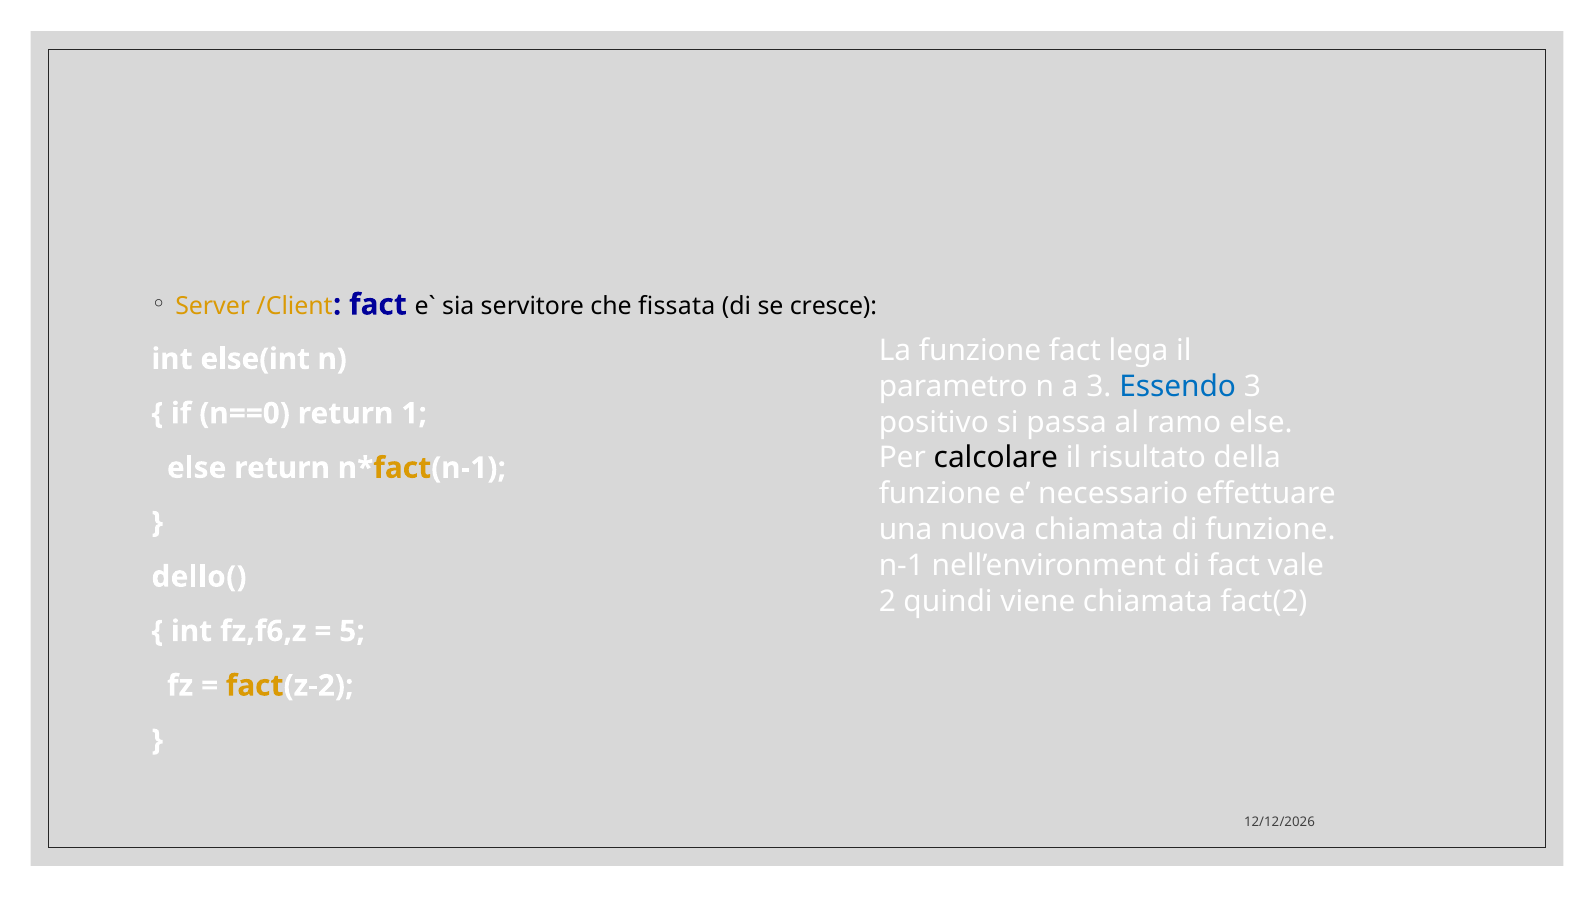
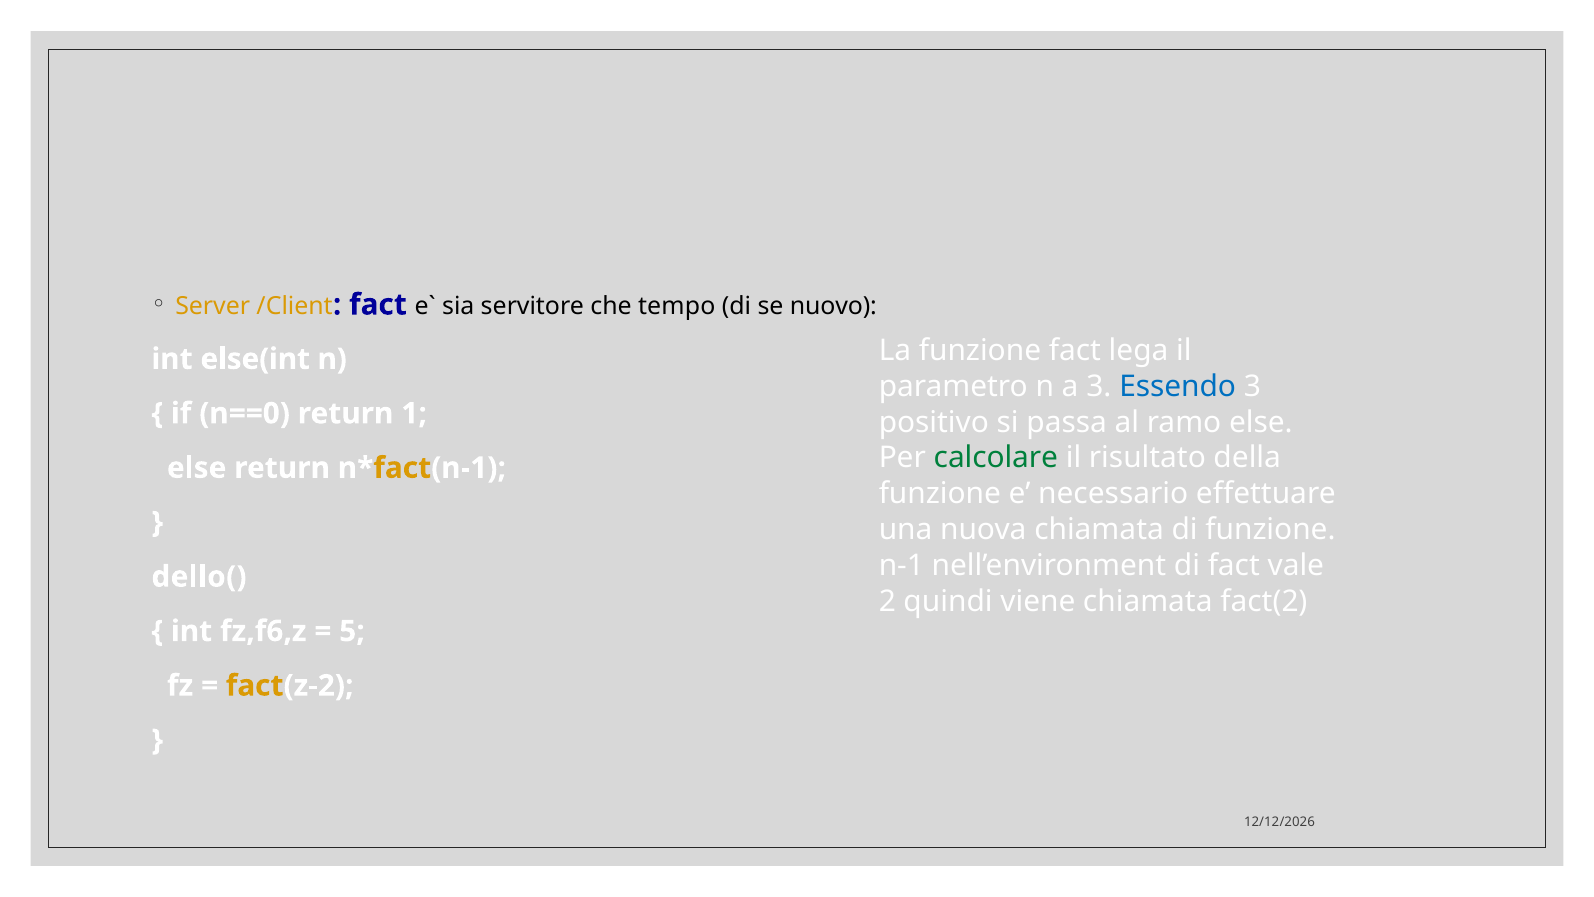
fissata: fissata -> tempo (677, 306)
cresce: cresce -> nuovo (833, 306)
calcolare colour: black -> green (996, 458)
